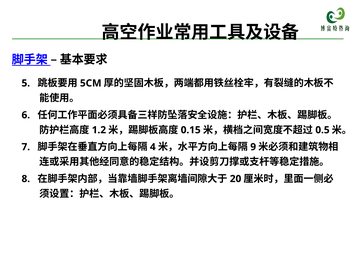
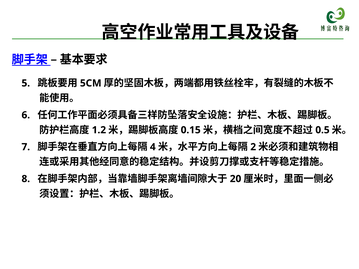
9: 9 -> 2 (253, 147)
